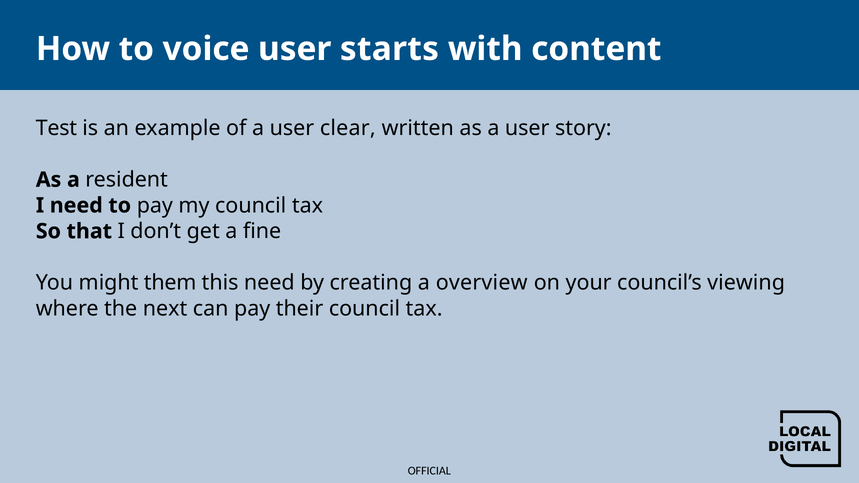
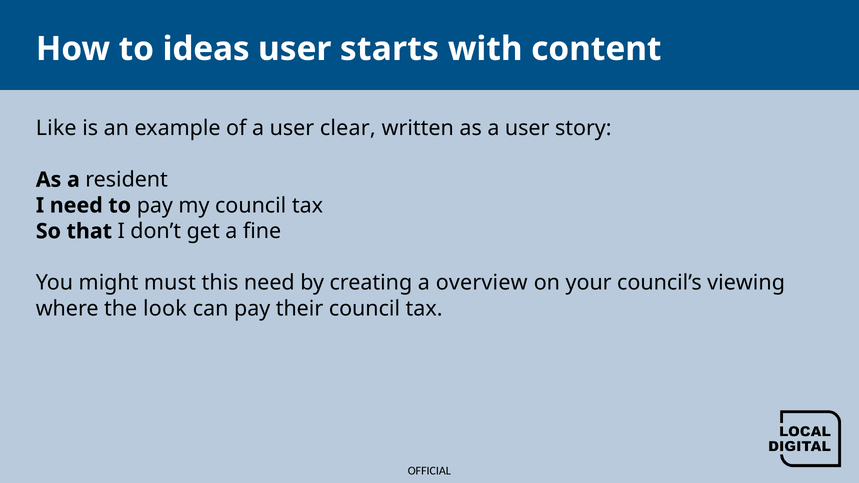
voice: voice -> ideas (206, 49)
Test: Test -> Like (56, 128)
them: them -> must (170, 283)
next: next -> look (165, 309)
